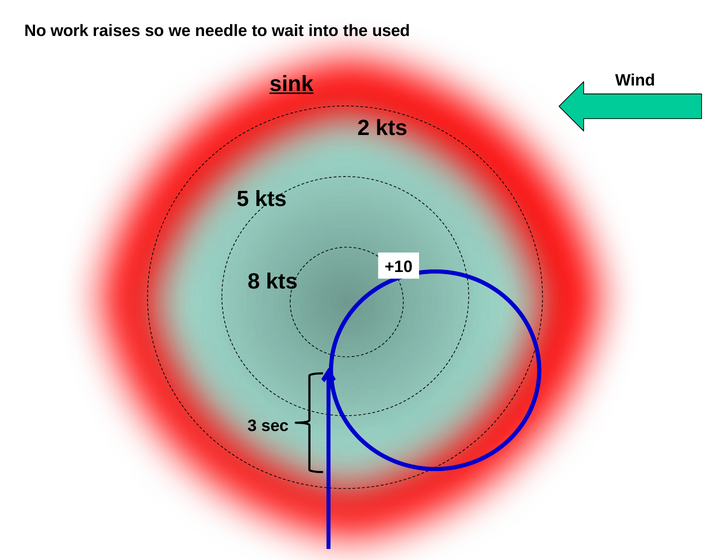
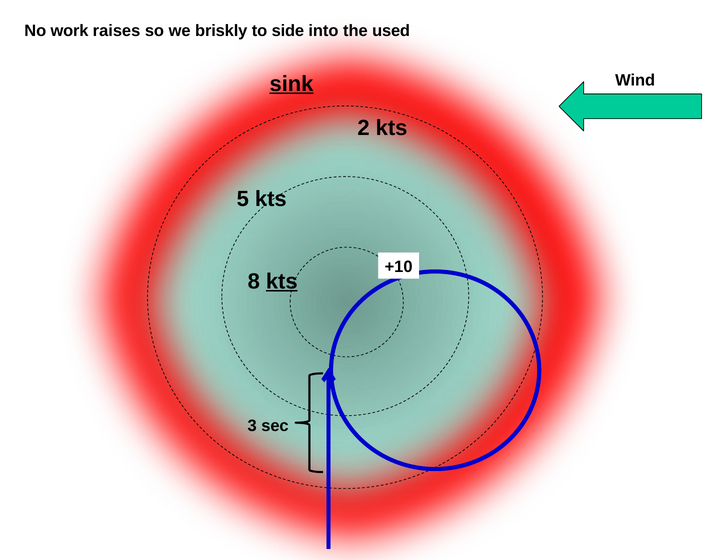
needle: needle -> briskly (221, 31)
wait: wait -> side (288, 31)
kts underline: none -> present (282, 281)
